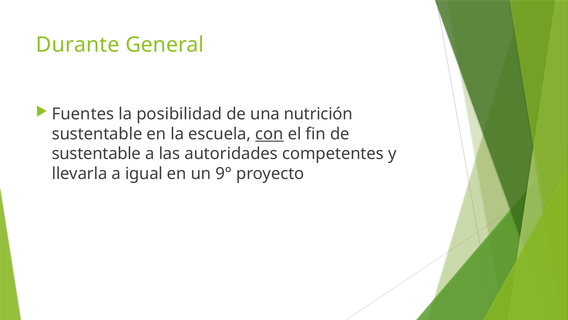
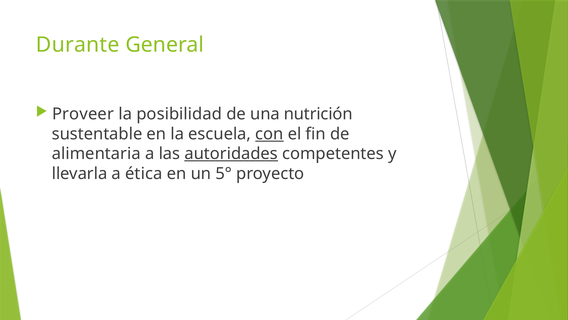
Fuentes: Fuentes -> Proveer (83, 114)
sustentable: sustentable -> alimentaria (96, 154)
autoridades underline: none -> present (231, 154)
igual: igual -> ética (144, 173)
9°: 9° -> 5° (224, 173)
